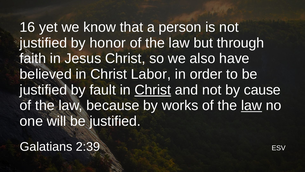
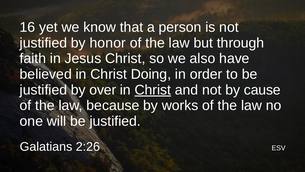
Labor: Labor -> Doing (151, 74)
fault: fault -> over (103, 90)
law underline: present -> none (252, 105)
2:39: 2:39 -> 2:26 (88, 146)
